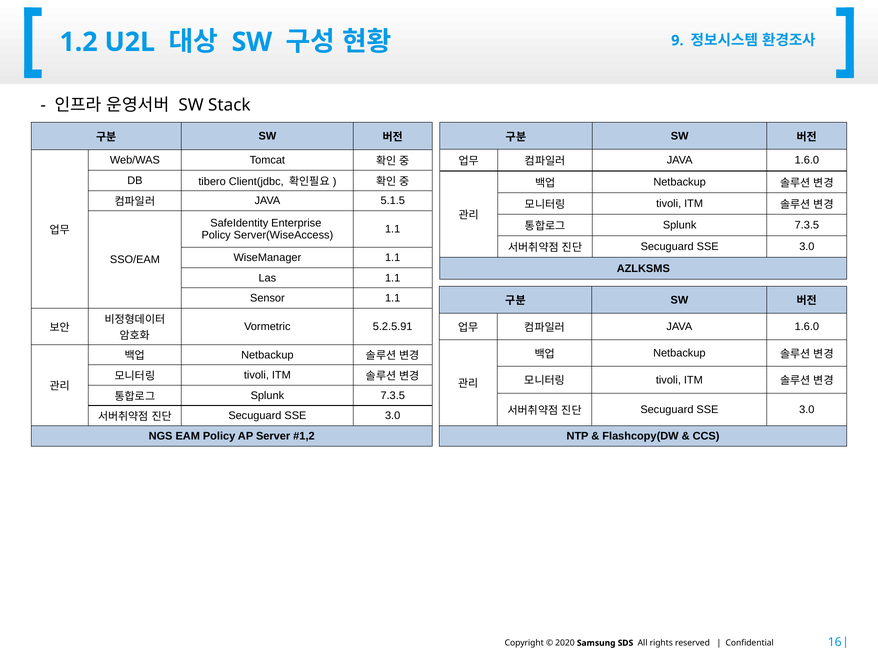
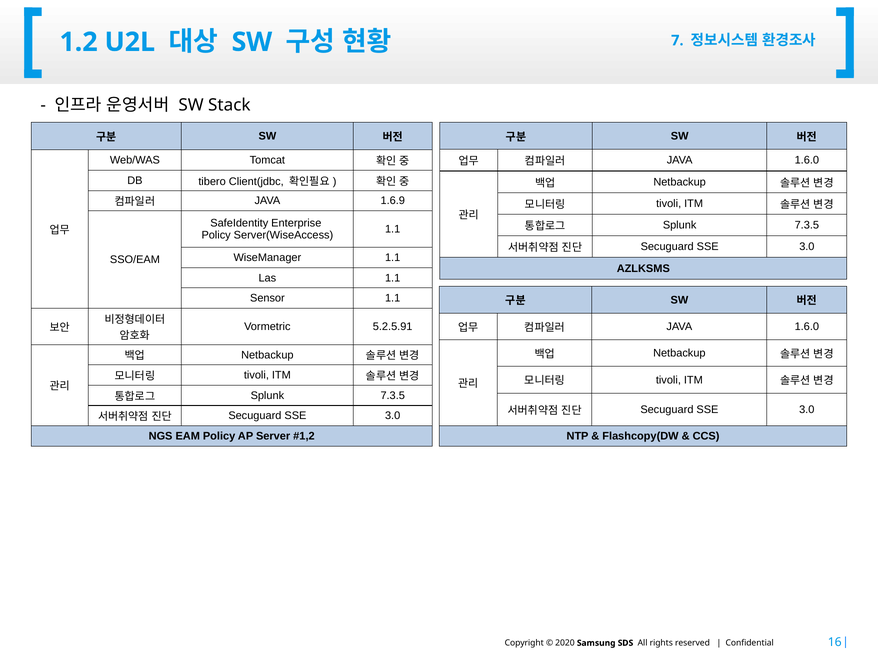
9: 9 -> 7 (677, 40)
5.1.5: 5.1.5 -> 1.6.9 (393, 201)
